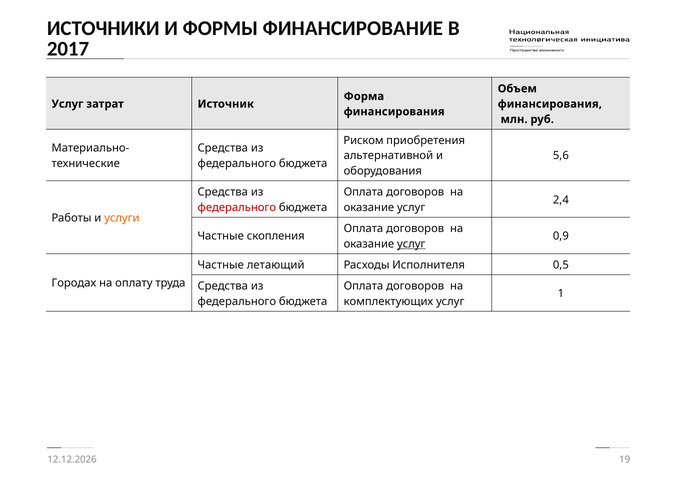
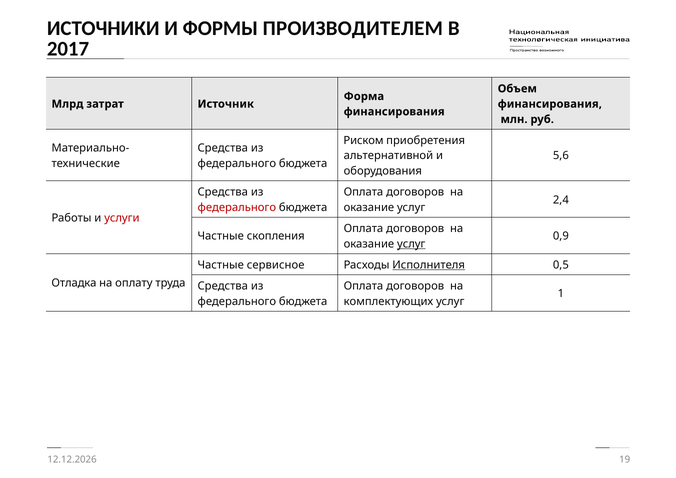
ФИНАНСИРОВАНИЕ: ФИНАНСИРОВАНИЕ -> ПРОИЗВОДИТЕЛЕМ (353, 29)
Услуг: Услуг -> Млрд (67, 104)
услуги colour: orange -> red (122, 218)
летающий: летающий -> сервисное (276, 265)
Исполнителя underline: none -> present (429, 265)
Городах: Городах -> Отладка (74, 283)
